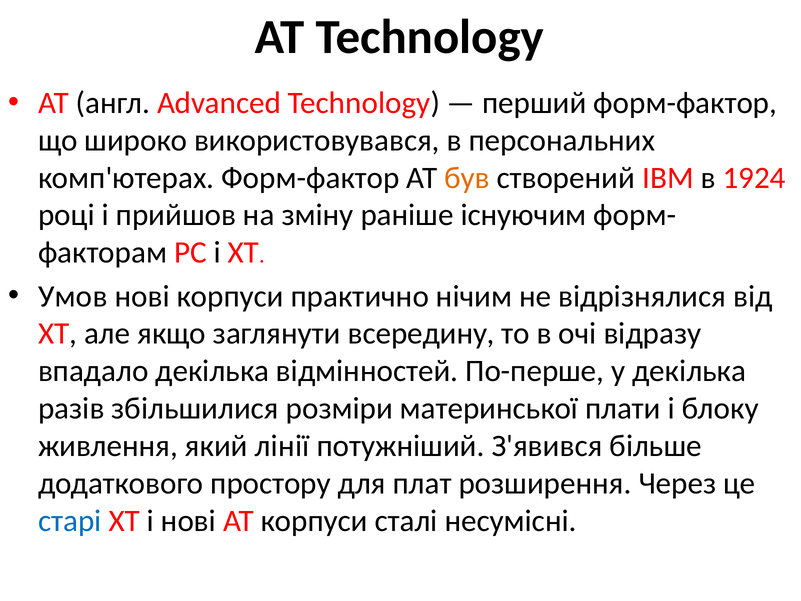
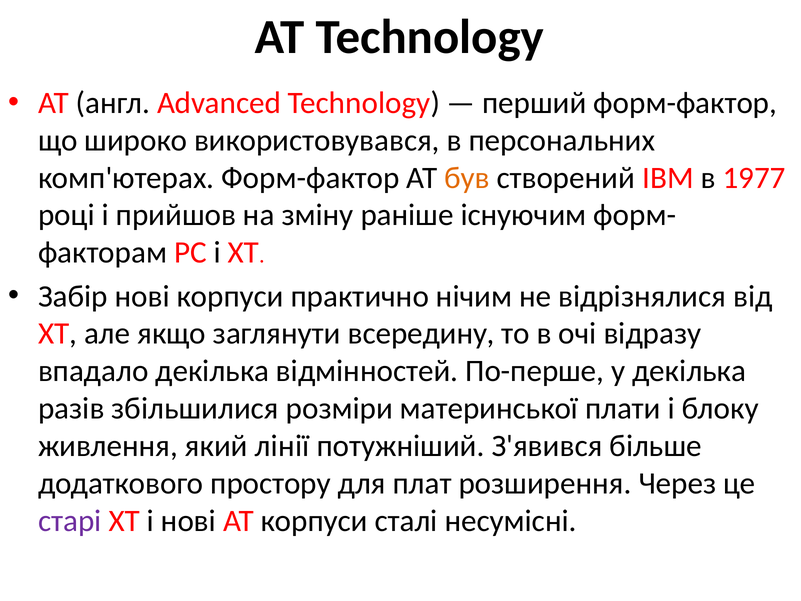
1924: 1924 -> 1977 (754, 178)
Умов: Умов -> Забір (73, 296)
старі colour: blue -> purple (70, 521)
